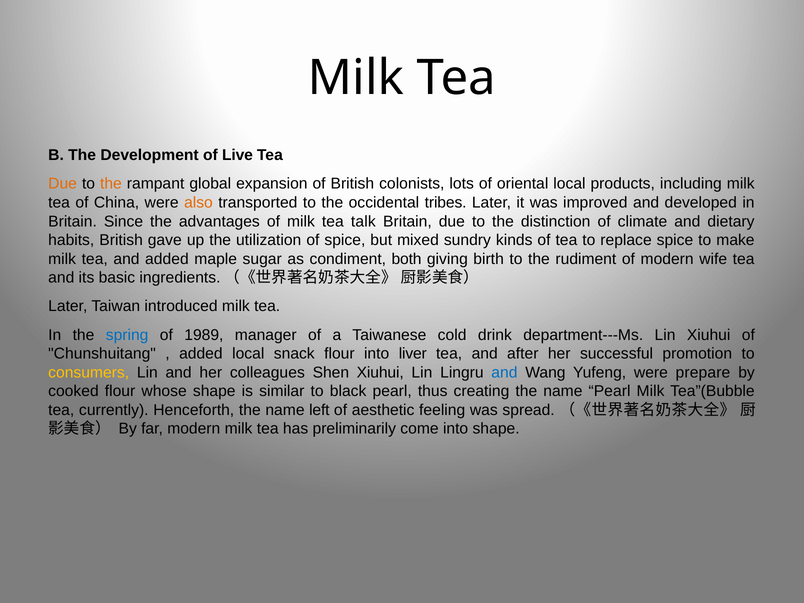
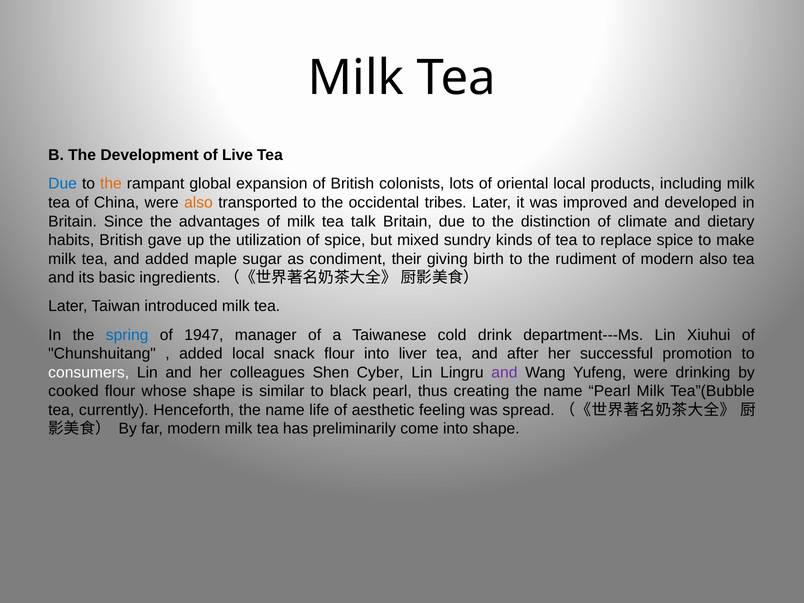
Due colour: orange -> blue (63, 184)
both: both -> their (407, 259)
modern wife: wife -> also (713, 259)
1989: 1989 -> 1947 (204, 335)
consumers colour: yellow -> white (89, 372)
Shen Xiuhui: Xiuhui -> Cyber (380, 372)
and colour: blue -> purple (504, 372)
prepare: prepare -> drinking (703, 372)
left: left -> life (319, 410)
